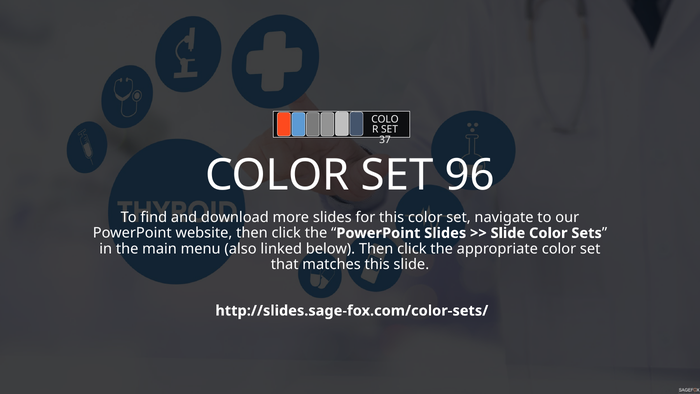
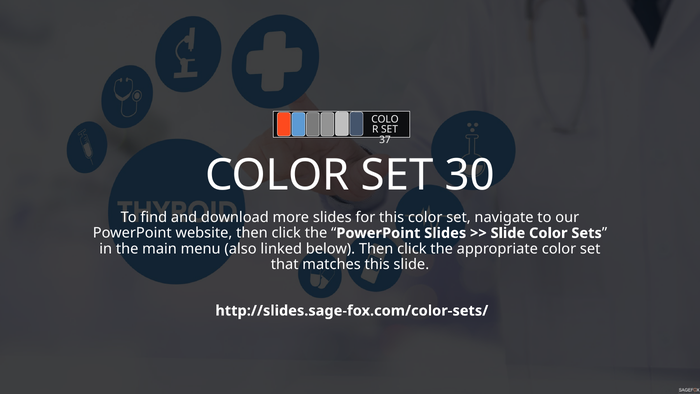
96: 96 -> 30 (470, 175)
